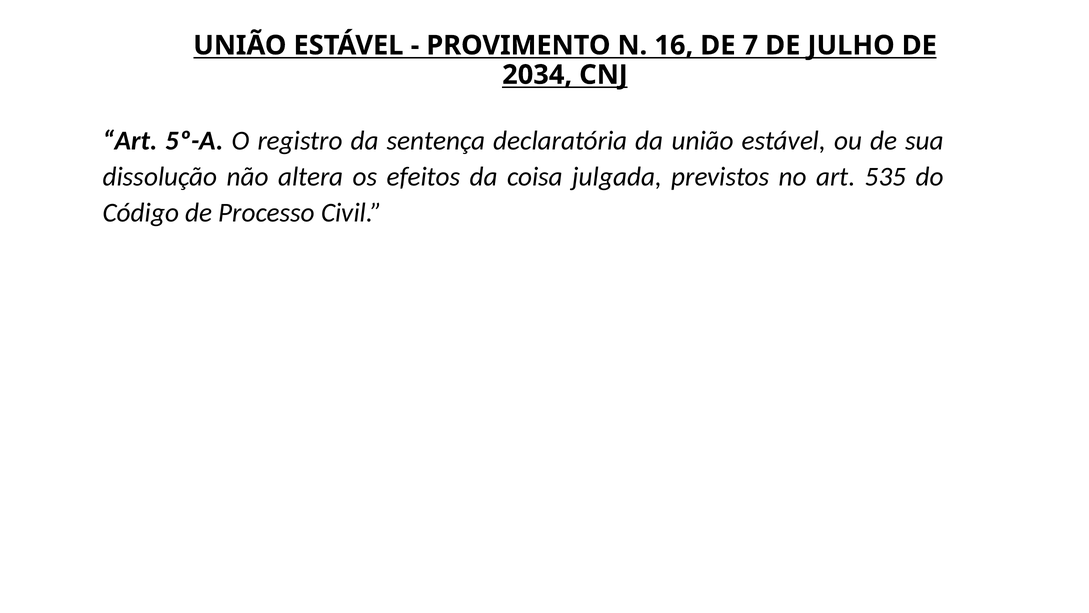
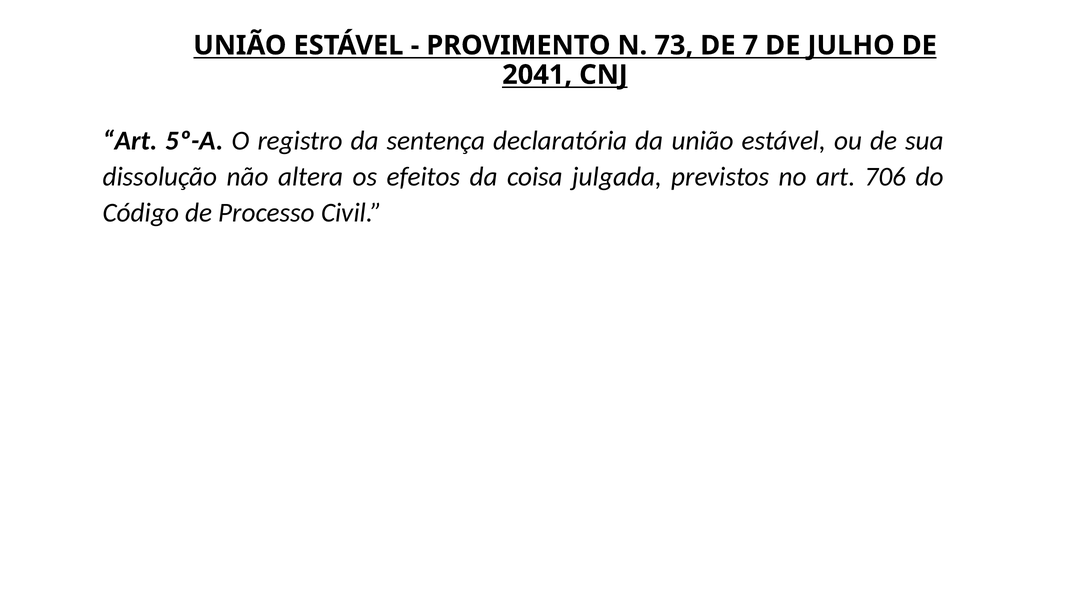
16: 16 -> 73 (674, 45)
2034: 2034 -> 2041 (537, 75)
535: 535 -> 706 (886, 177)
